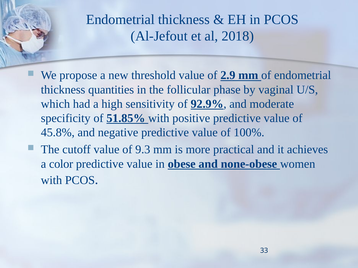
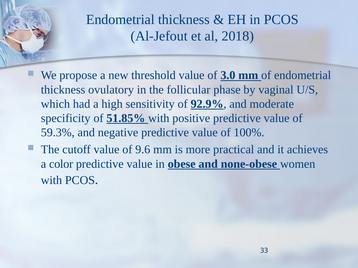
2.9: 2.9 -> 3.0 (228, 75)
quantities: quantities -> ovulatory (111, 90)
45.8%: 45.8% -> 59.3% (58, 133)
9.3: 9.3 -> 9.6 (143, 150)
